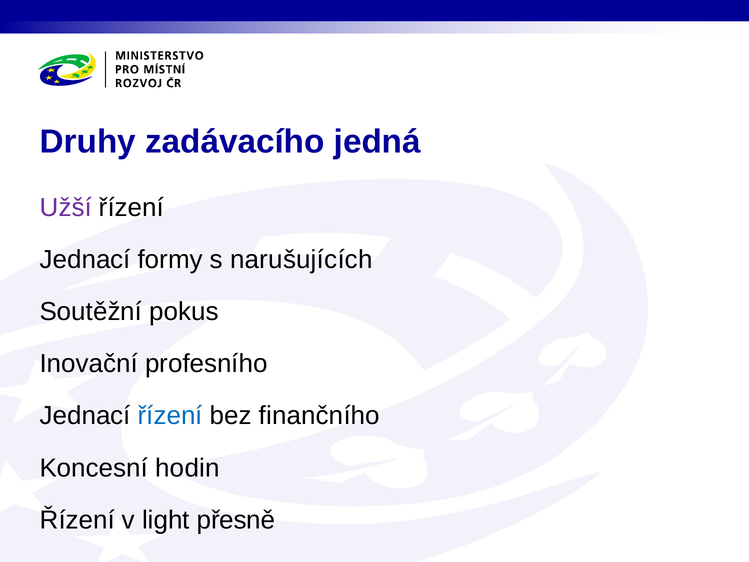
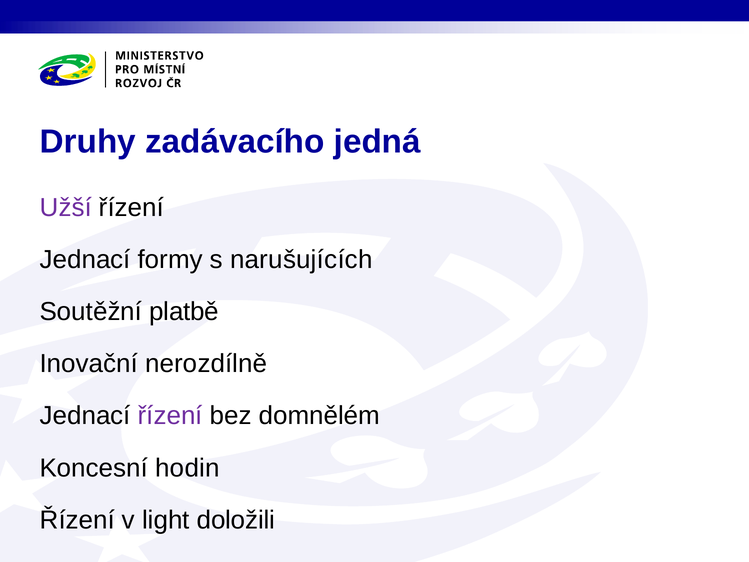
pokus: pokus -> platbě (184, 312)
profesního: profesního -> nerozdílně (206, 364)
řízení colour: blue -> purple (170, 416)
finančního: finančního -> domnělém (319, 416)
přesně: přesně -> doložili (236, 520)
